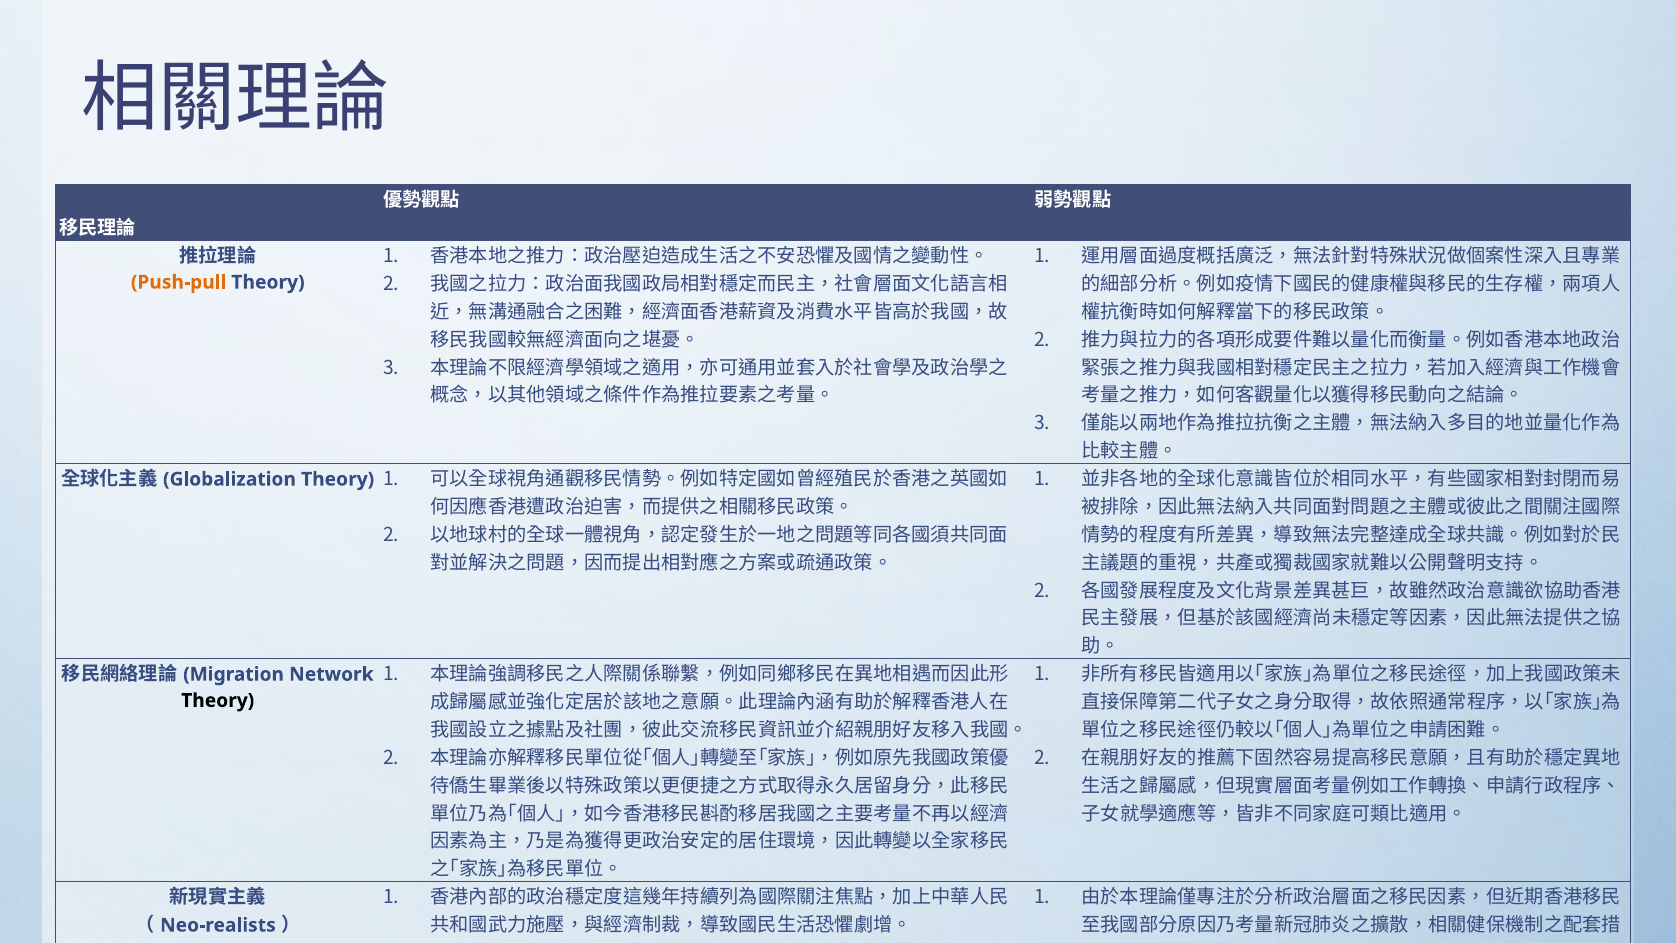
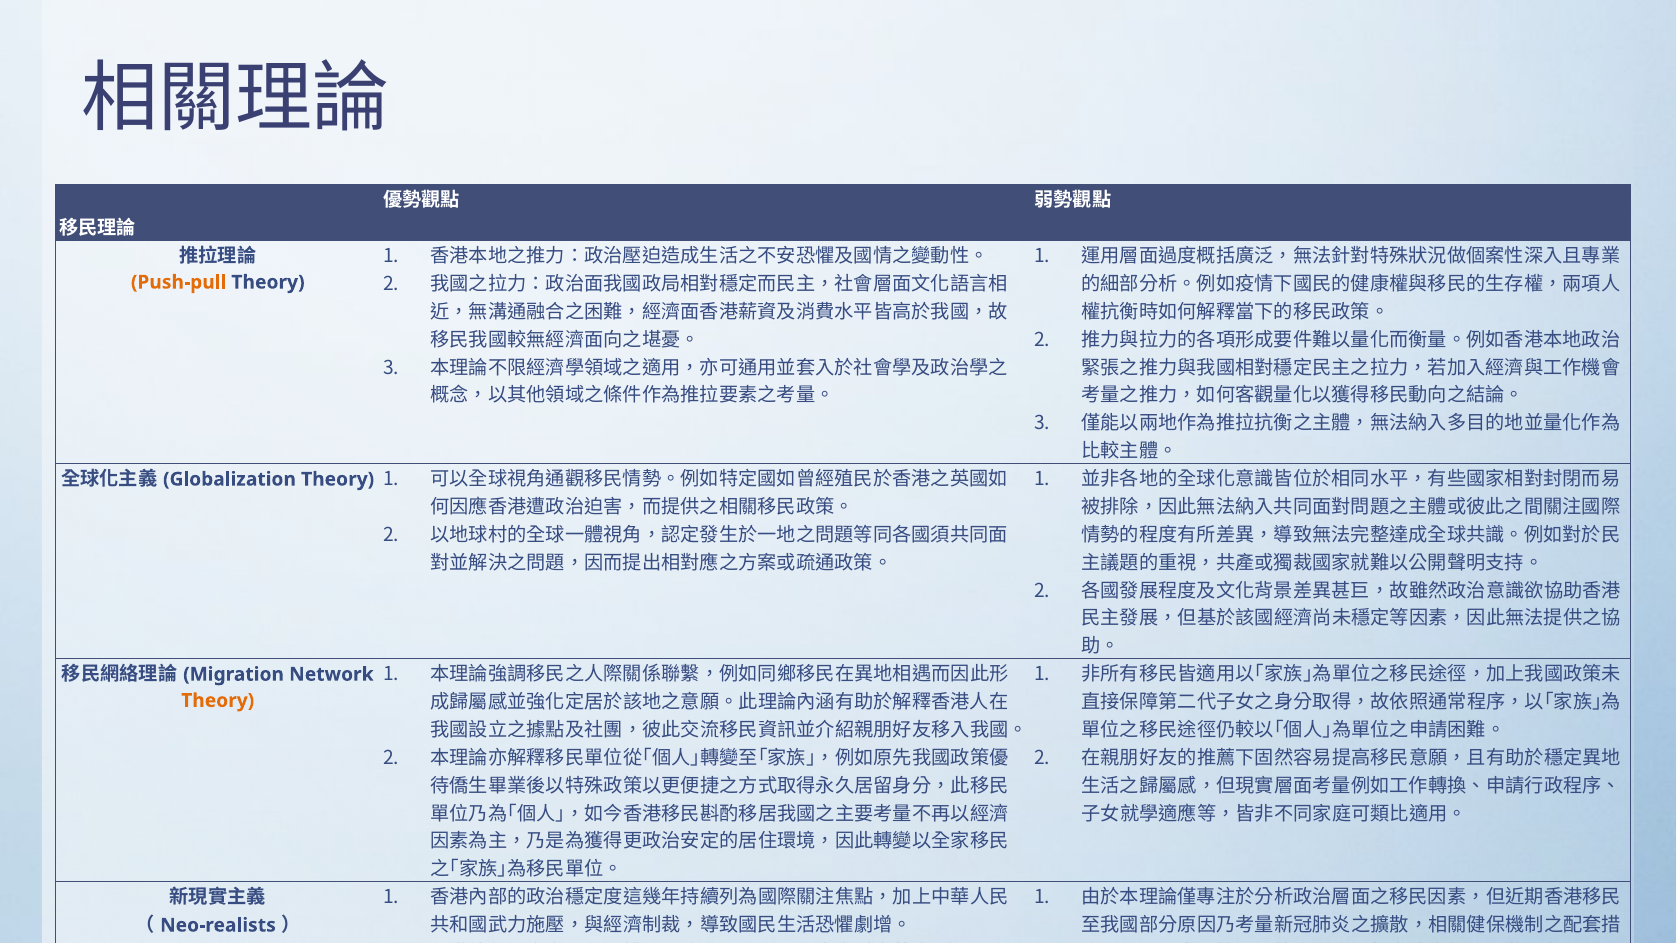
Theory colour: black -> orange (218, 701)
